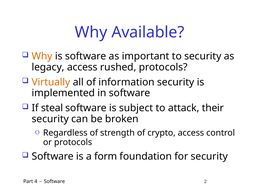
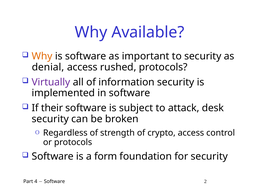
legacy: legacy -> denial (48, 67)
Virtually colour: orange -> purple (51, 82)
steal: steal -> their (52, 108)
their: their -> desk (213, 108)
